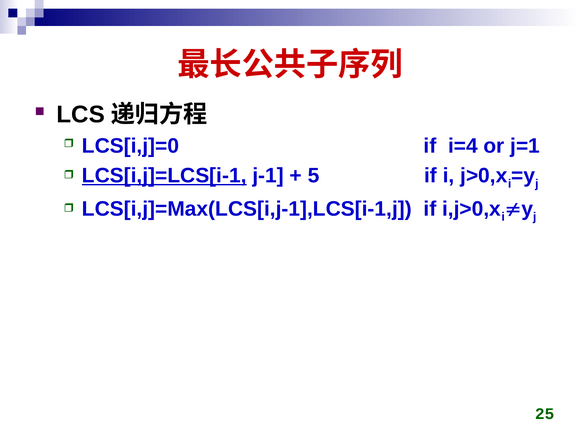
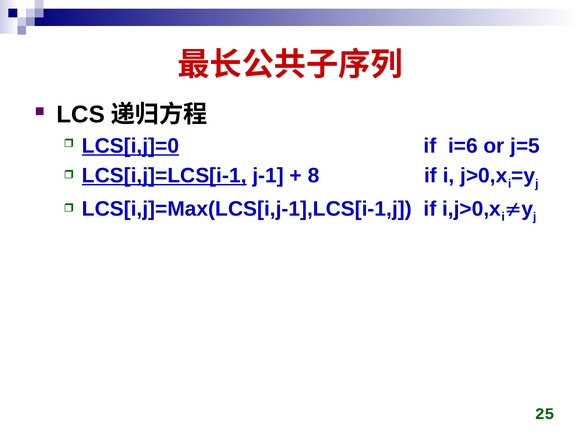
LCS[i,j]=0 underline: none -> present (131, 146)
i=4: i=4 -> i=6 (463, 146)
j=1: j=1 -> j=5 (525, 146)
5: 5 -> 8 (314, 176)
